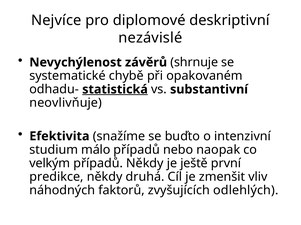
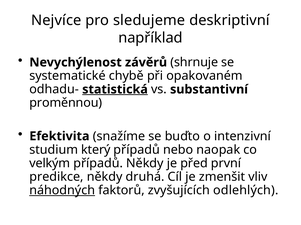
diplomové: diplomové -> sledujeme (149, 20)
nezávislé: nezávislé -> například (150, 38)
neovlivňuje: neovlivňuje -> proměnnou (66, 103)
málo: málo -> který (96, 150)
ještě: ještě -> před (194, 164)
náhodných underline: none -> present (62, 191)
